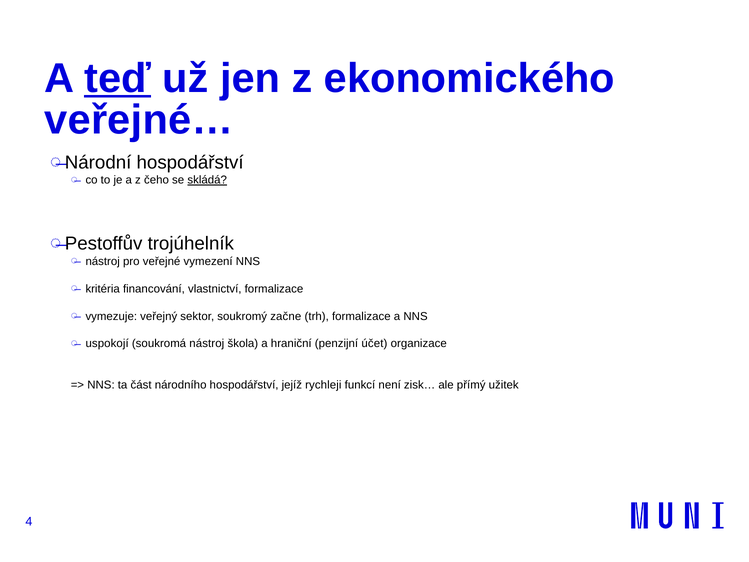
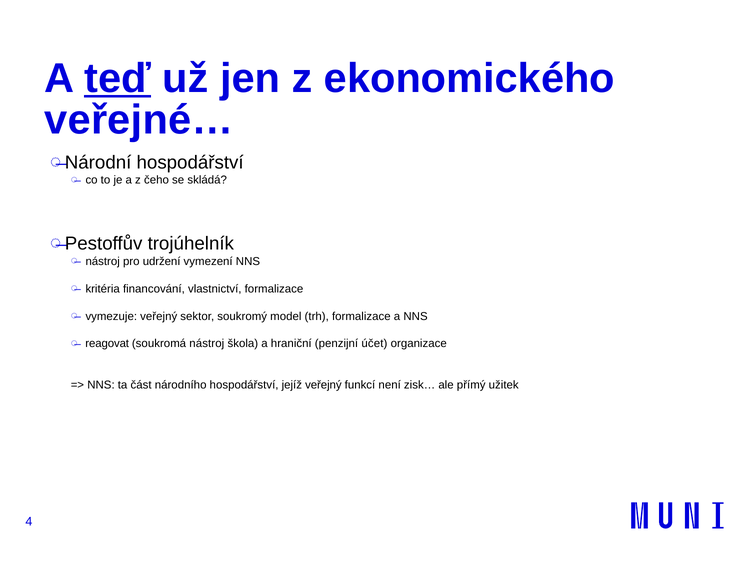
skládá underline: present -> none (207, 180)
veřejné: veřejné -> udržení (162, 261)
začne: začne -> model (286, 316)
uspokojí: uspokojí -> reagovat (107, 344)
jejíž rychleji: rychleji -> veřejný (323, 385)
